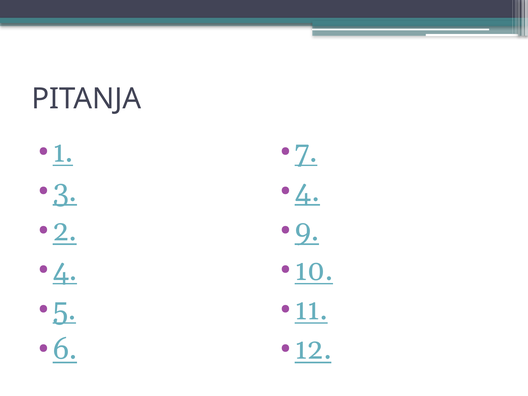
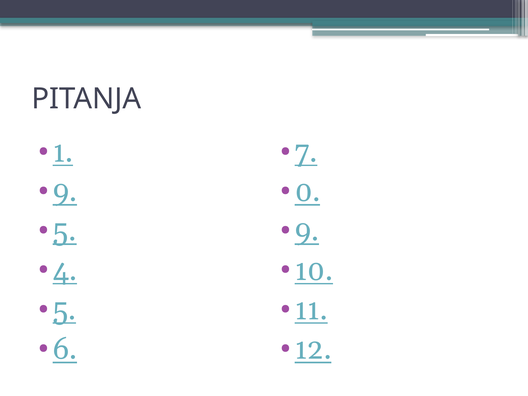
3: 3 -> 9 (65, 192)
4: 4 -> 0 (308, 192)
2: 2 -> 5 (65, 231)
